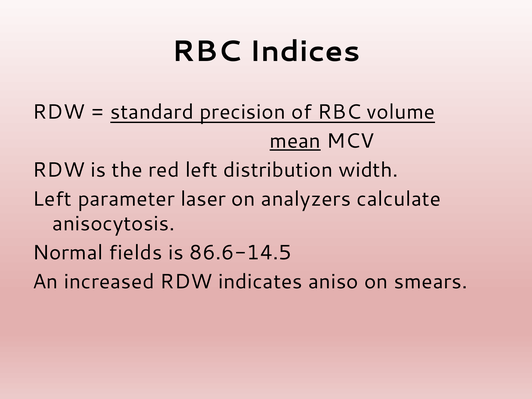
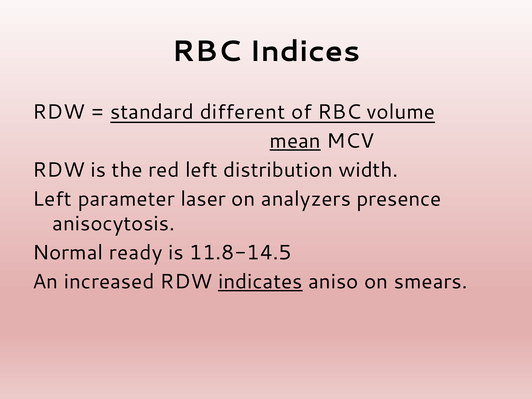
precision: precision -> different (242, 112)
calculate: calculate -> presence (399, 199)
fields: fields -> ready (136, 253)
86.6-14.5: 86.6-14.5 -> 11.8-14.5 (240, 253)
indicates underline: none -> present (260, 282)
